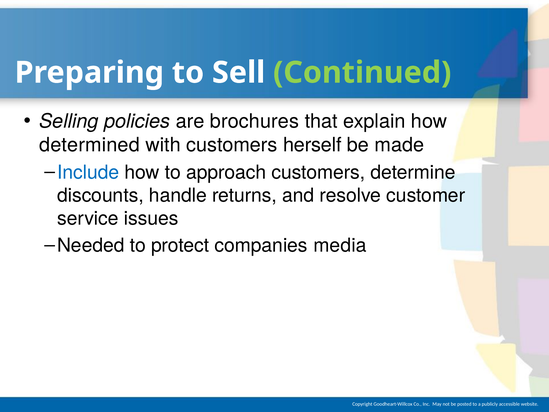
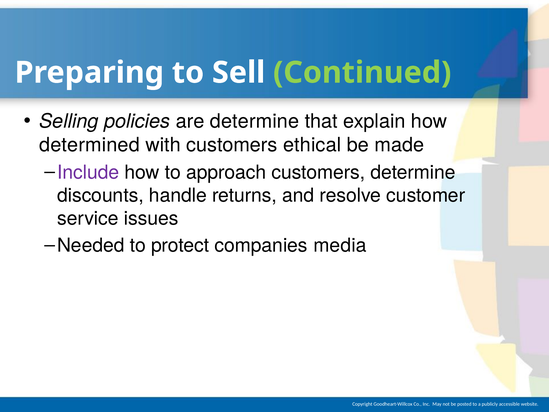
are brochures: brochures -> determine (254, 121)
herself: herself -> ethical (312, 145)
Include colour: blue -> purple (88, 172)
